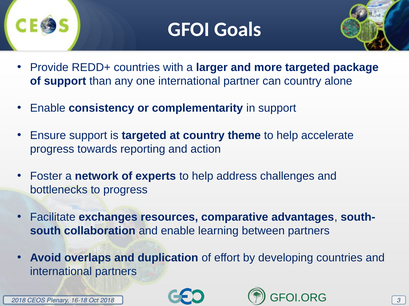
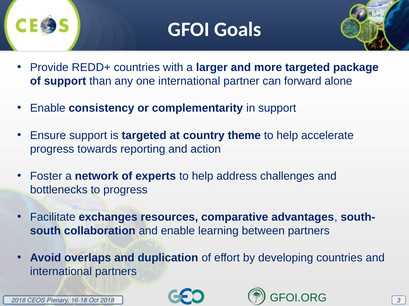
can country: country -> forward (303, 81)
